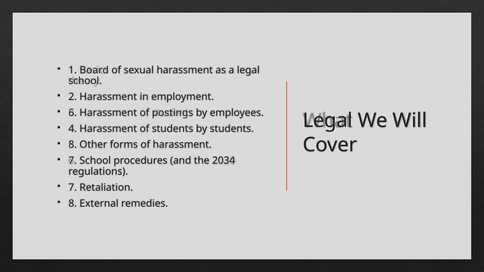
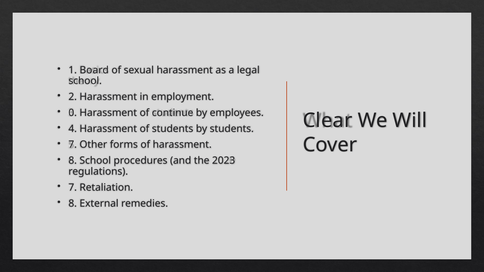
6: 6 -> 0 (73, 113)
postings: postings -> continue (173, 113)
Legal: Legal -> Clear (328, 121)
8: 8 -> 7 (73, 145)
7: 7 -> 8 (73, 161)
2034: 2034 -> 2023 (224, 161)
